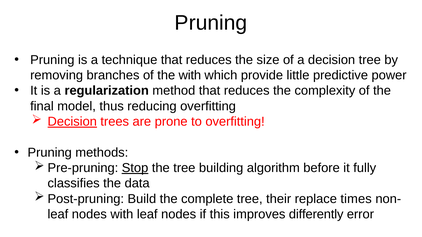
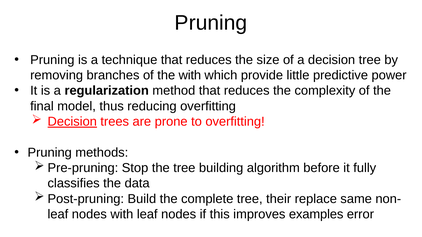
Stop underline: present -> none (135, 168)
times: times -> same (356, 199)
differently: differently -> examples (316, 215)
